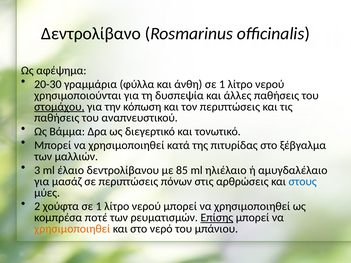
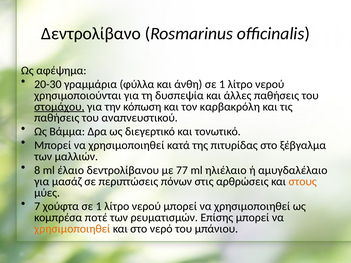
τον περιπτώσεις: περιπτώσεις -> καρβακρόλη (230, 107)
3: 3 -> 8 (37, 170)
85: 85 -> 77 (182, 170)
στους colour: blue -> orange (303, 182)
2: 2 -> 7 (37, 207)
Επίσης underline: present -> none (217, 218)
